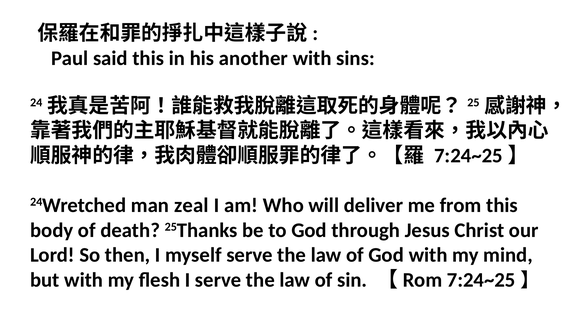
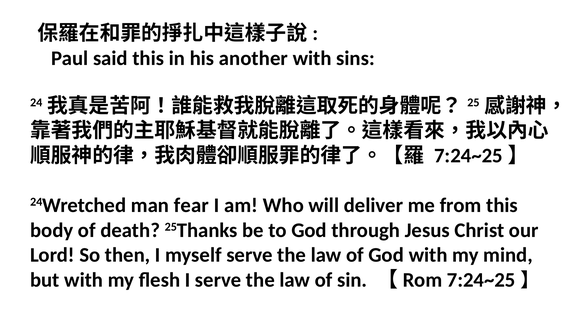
zeal: zeal -> fear (191, 205)
